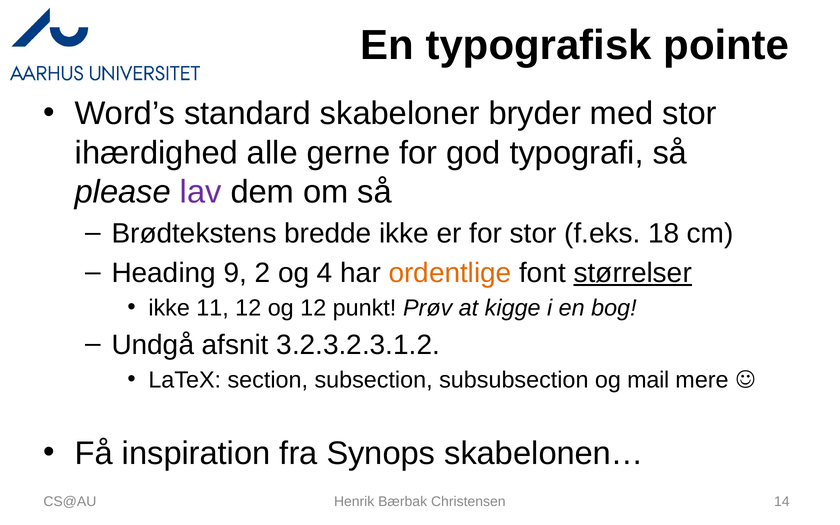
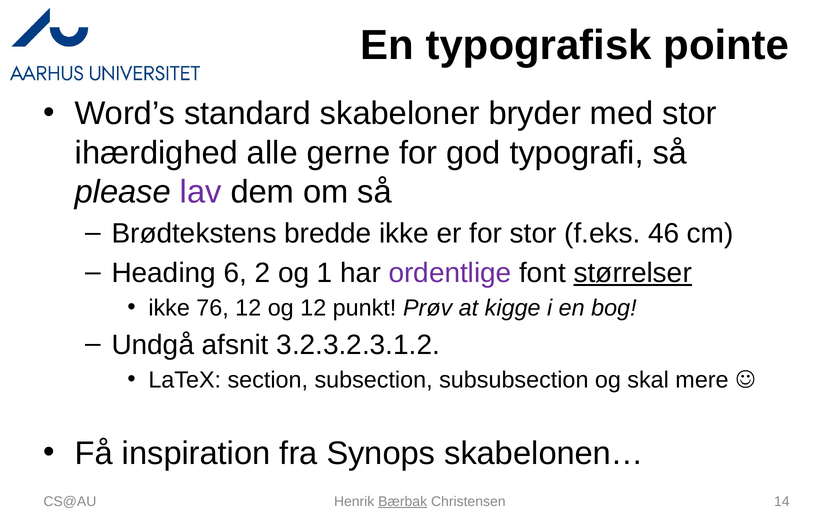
18: 18 -> 46 (664, 234)
9: 9 -> 6 (235, 273)
4: 4 -> 1 (325, 273)
ordentlige colour: orange -> purple (450, 273)
11: 11 -> 76 (213, 308)
mail: mail -> skal (648, 380)
Bærbak underline: none -> present (403, 502)
